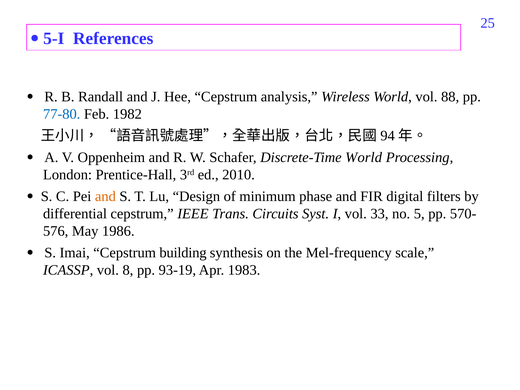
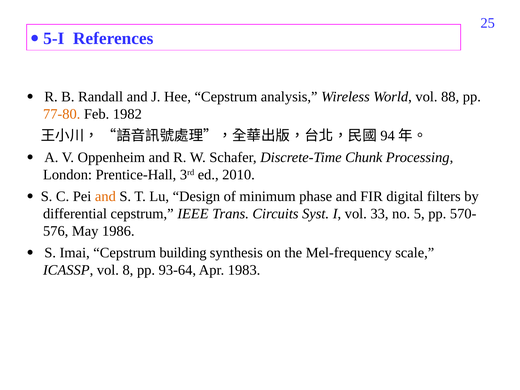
77-80 colour: blue -> orange (62, 114)
Discrete-Time World: World -> Chunk (364, 157)
93-19: 93-19 -> 93-64 (177, 270)
